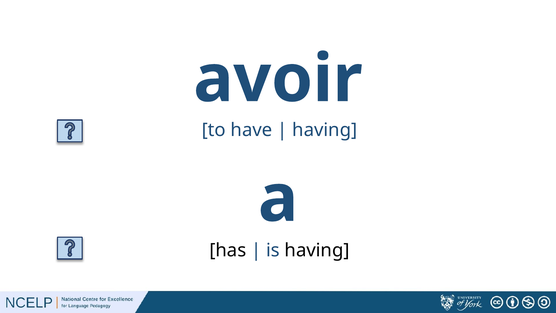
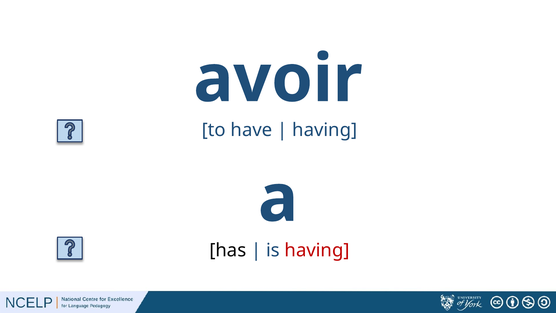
having colour: black -> red (317, 250)
